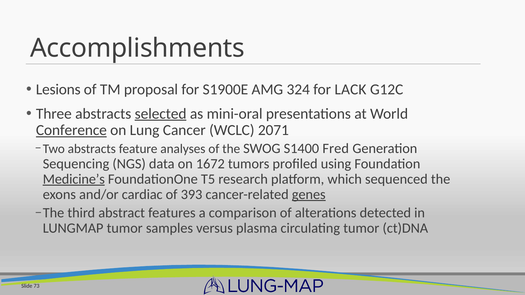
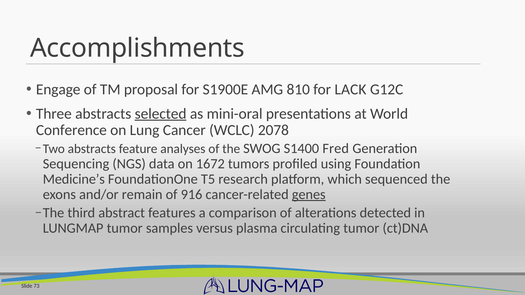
Lesions: Lesions -> Engage (58, 90)
324: 324 -> 810 (298, 90)
Conference underline: present -> none (71, 130)
2071: 2071 -> 2078 (273, 130)
Medicine’s underline: present -> none (74, 179)
cardiac: cardiac -> remain (142, 195)
393: 393 -> 916 (192, 195)
